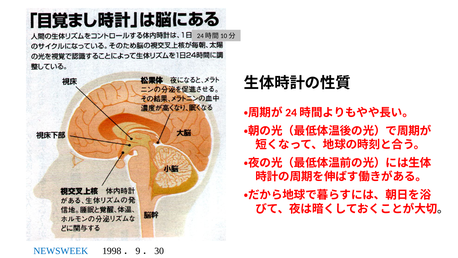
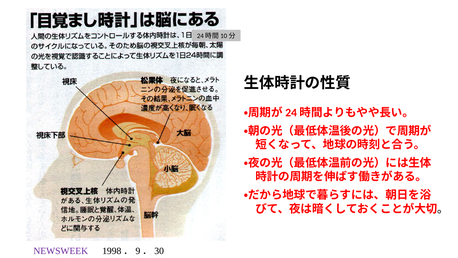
NEWSWEEK colour: blue -> purple (61, 251)
